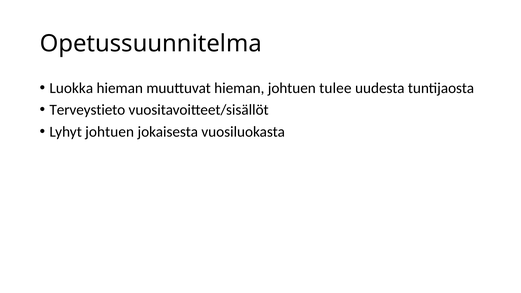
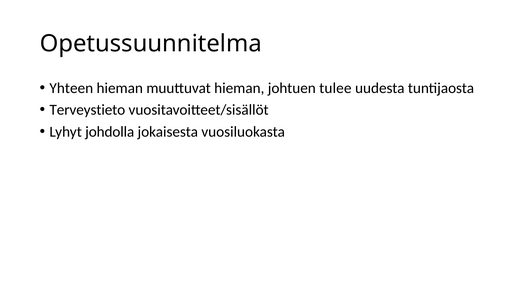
Luokka: Luokka -> Yhteen (71, 88)
Lyhyt johtuen: johtuen -> johdolla (110, 132)
